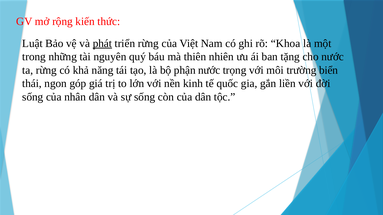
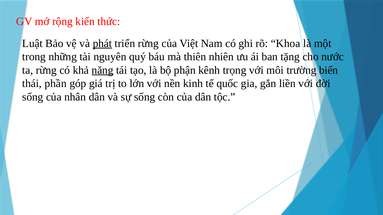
năng underline: none -> present (103, 70)
phận nước: nước -> kênh (209, 70)
ngon: ngon -> phần (56, 84)
